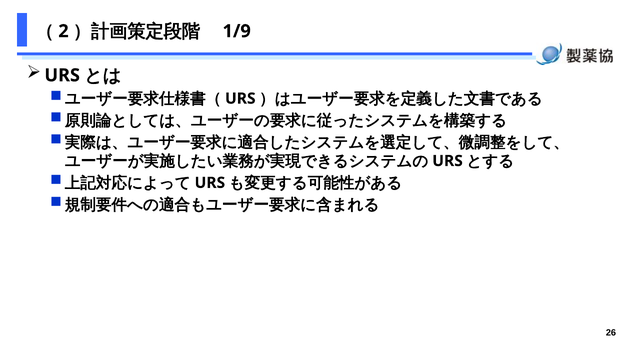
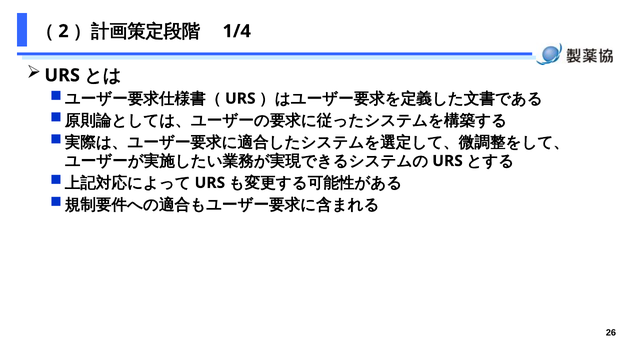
1/9: 1/9 -> 1/4 (237, 31)
